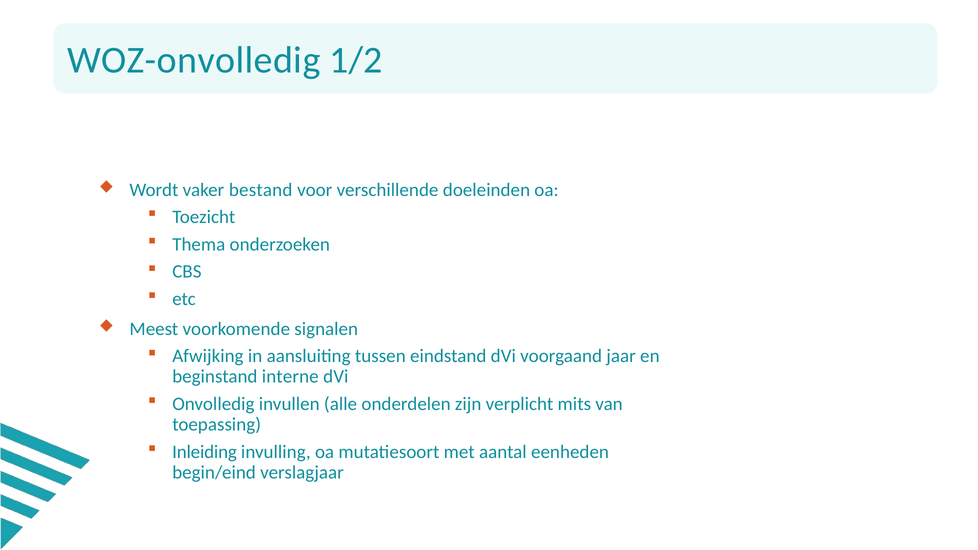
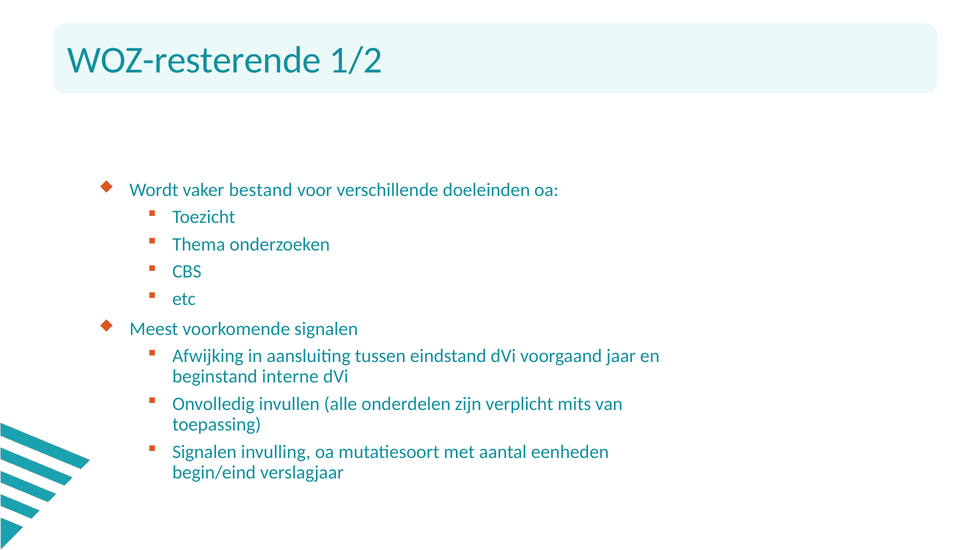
WOZ-onvolledig: WOZ-onvolledig -> WOZ-resterende (194, 60)
Inleiding: Inleiding -> Signalen (204, 452)
